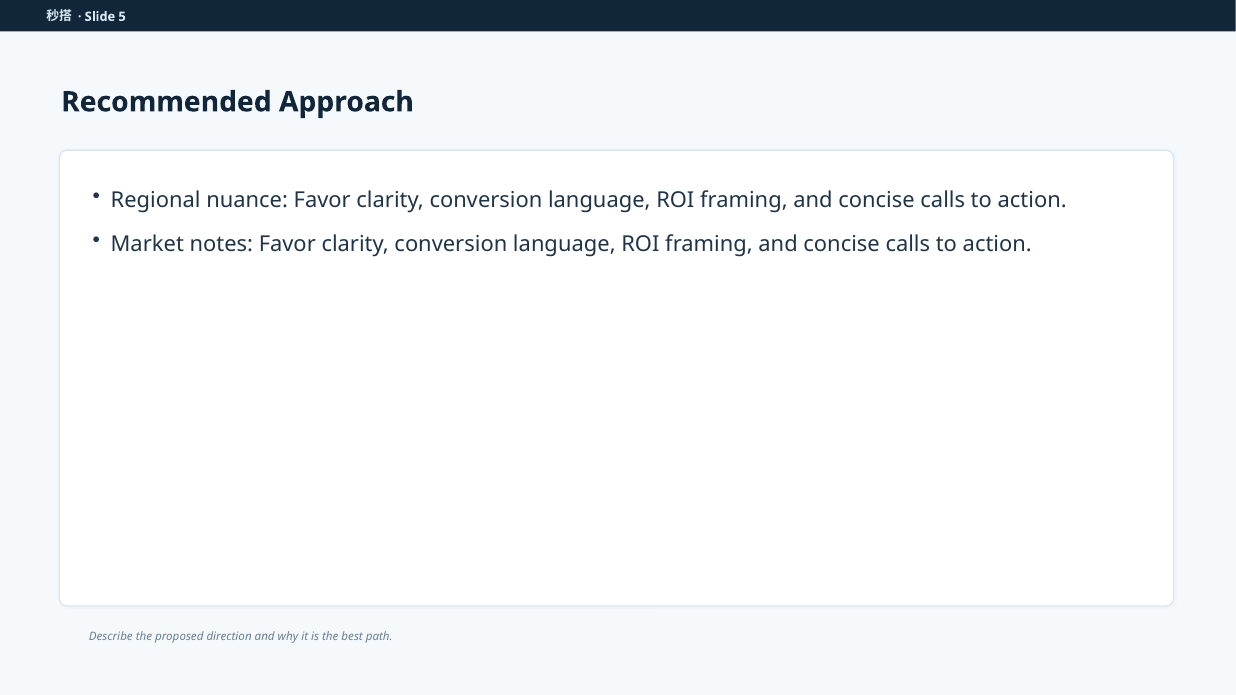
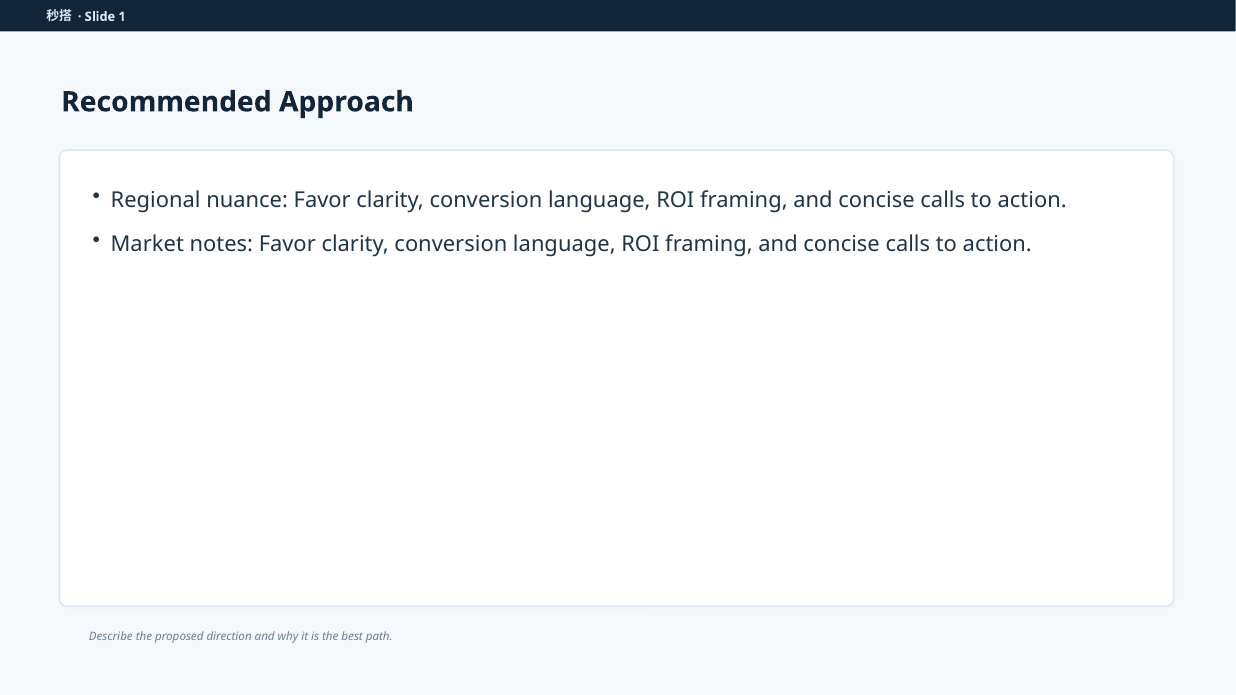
5: 5 -> 1 (122, 17)
